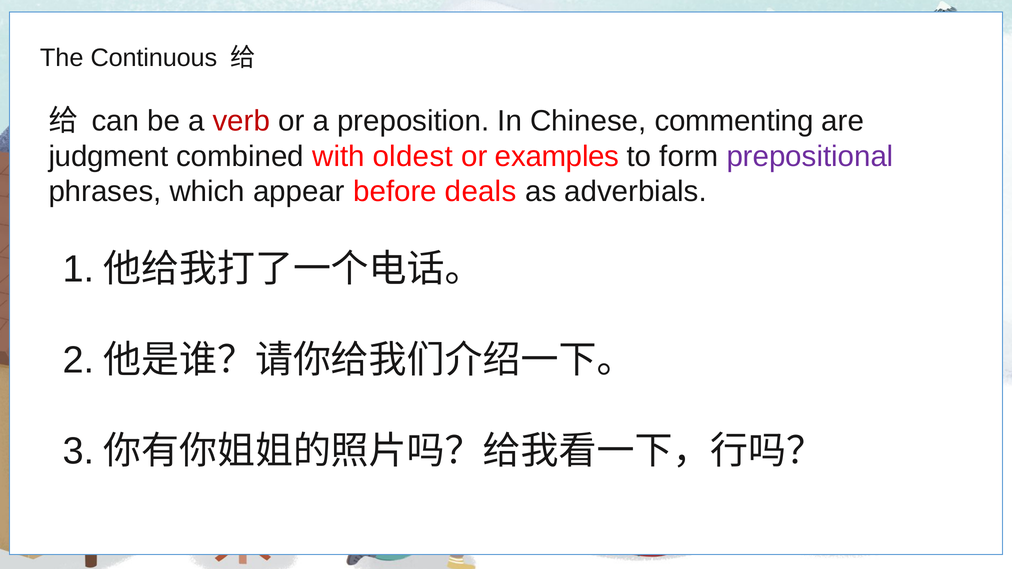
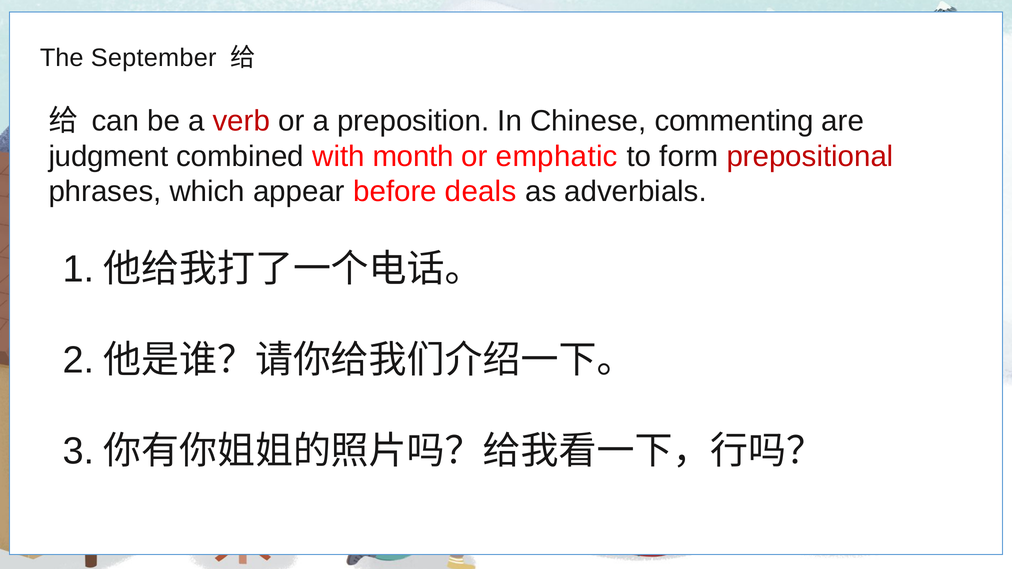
Continuous: Continuous -> September (154, 58)
oldest: oldest -> month (413, 156)
examples: examples -> emphatic (557, 156)
prepositional colour: purple -> red (810, 156)
